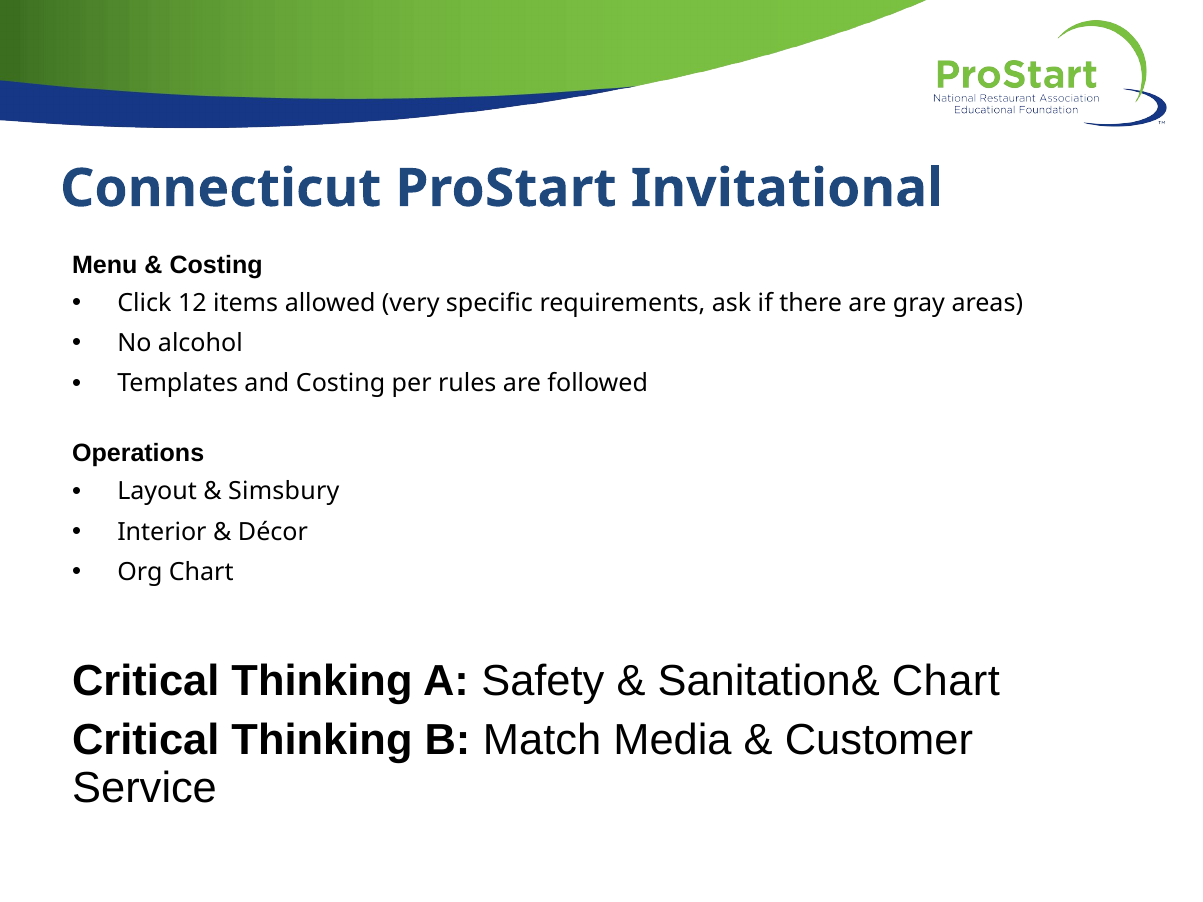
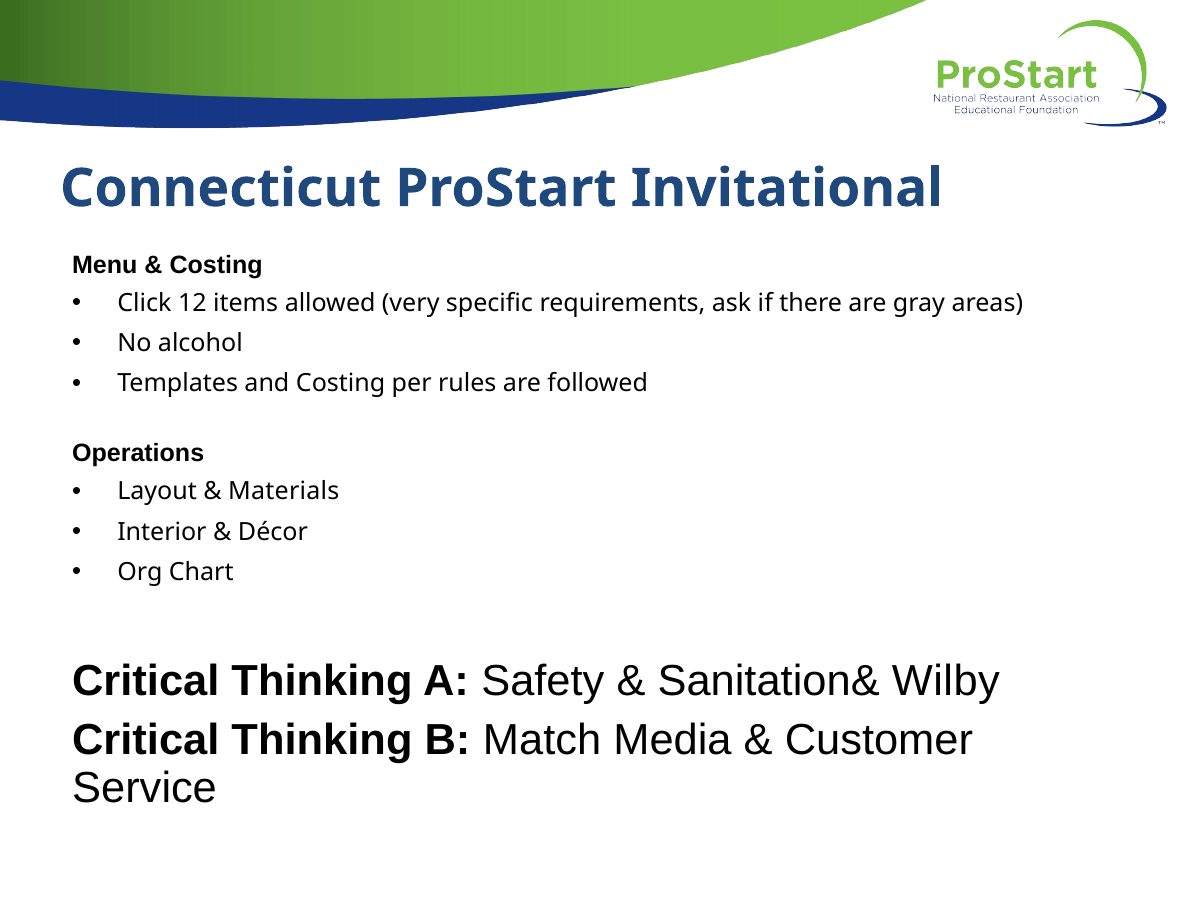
Simsbury: Simsbury -> Materials (284, 492)
Sanitation& Chart: Chart -> Wilby (946, 682)
